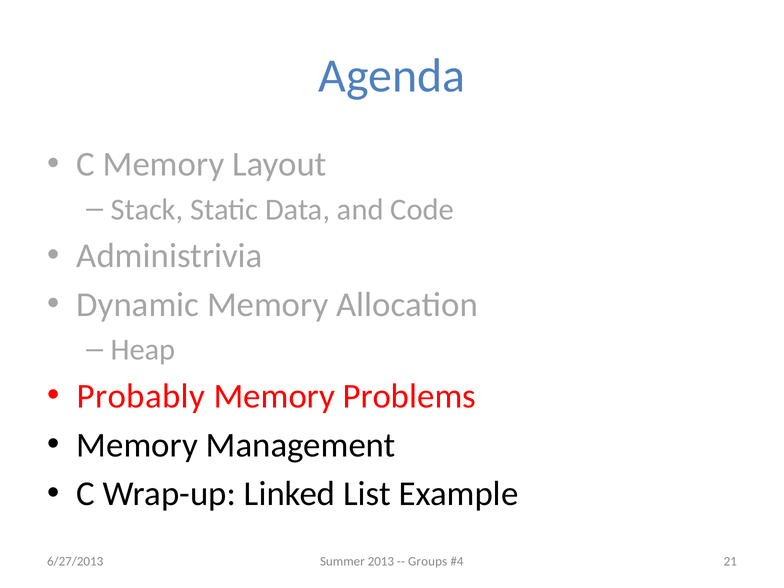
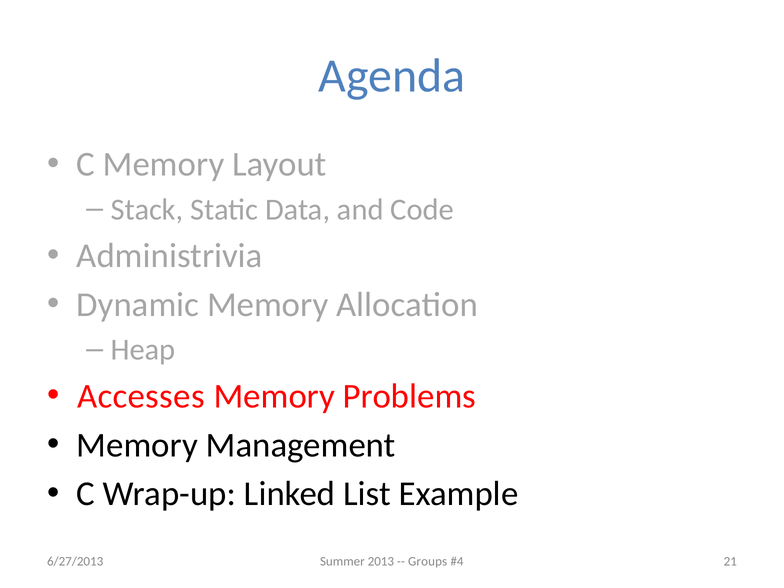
Probably: Probably -> Accesses (141, 396)
